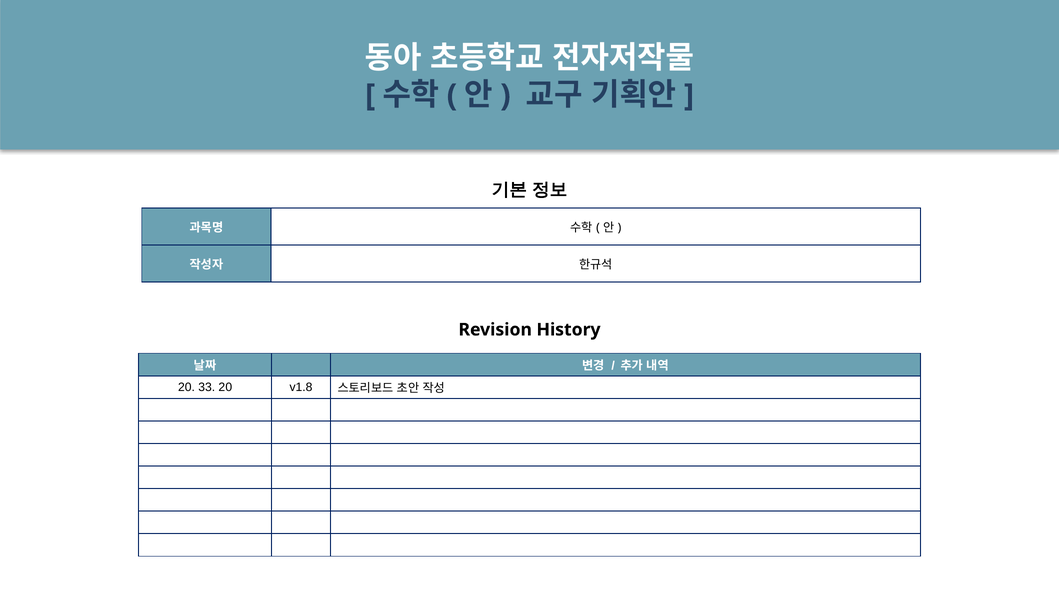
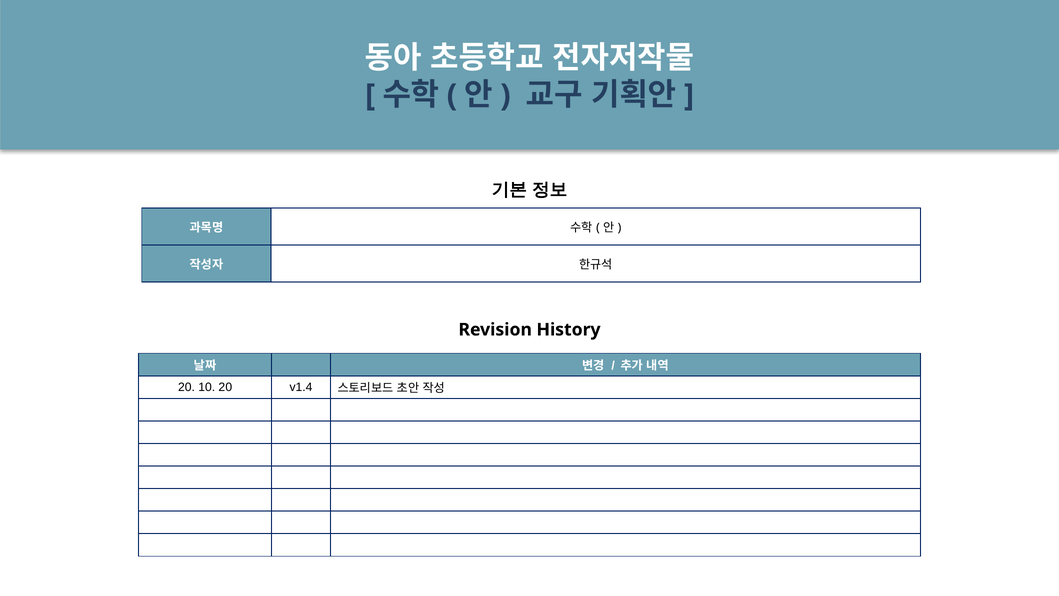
33: 33 -> 10 (207, 387)
v1.8: v1.8 -> v1.4 (301, 387)
